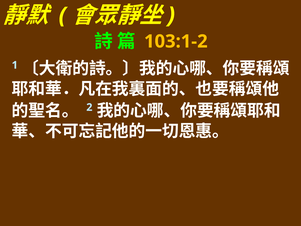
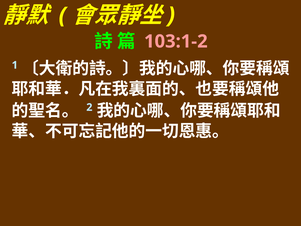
103:1-2 colour: yellow -> pink (176, 41)
